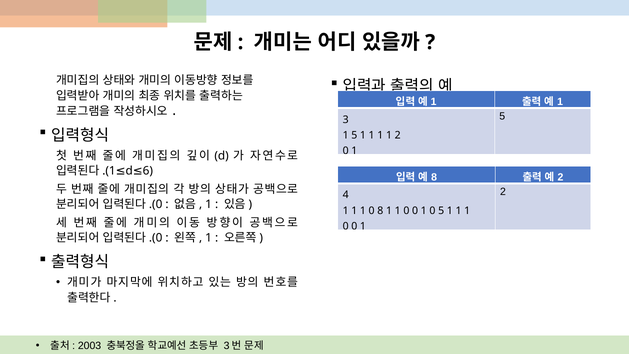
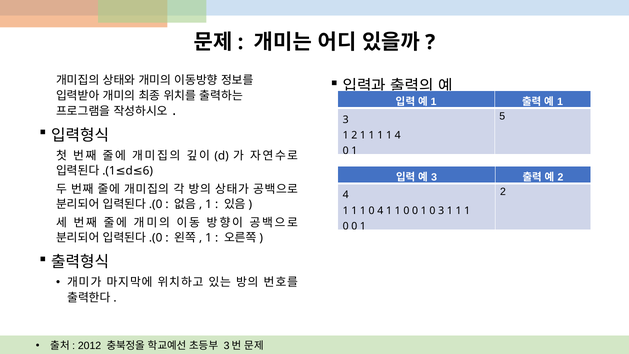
5: 5 -> 2 (354, 135)
1 1 2: 2 -> 4 (398, 135)
8: 8 -> 3 (434, 177)
0 8: 8 -> 4 (380, 210)
0 5: 5 -> 3 (441, 210)
2003: 2003 -> 2012 (90, 346)
